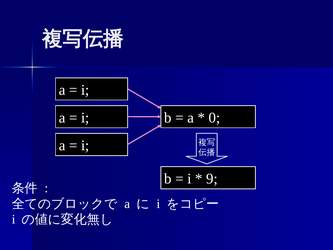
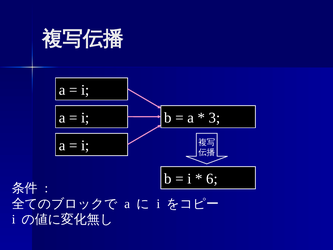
0: 0 -> 3 (214, 118)
9: 9 -> 6 (212, 179)
